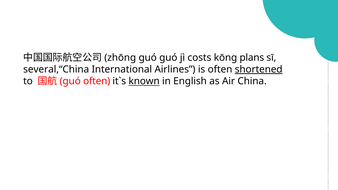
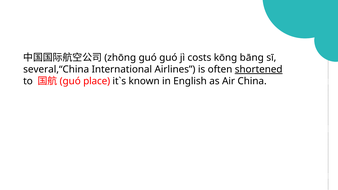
plans: plans -> bāng (252, 58)
guó often: often -> place (97, 81)
known underline: present -> none (144, 81)
